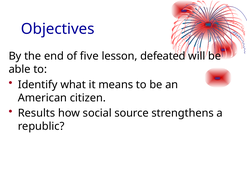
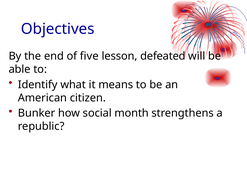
Results: Results -> Bunker (37, 113)
source: source -> month (132, 113)
